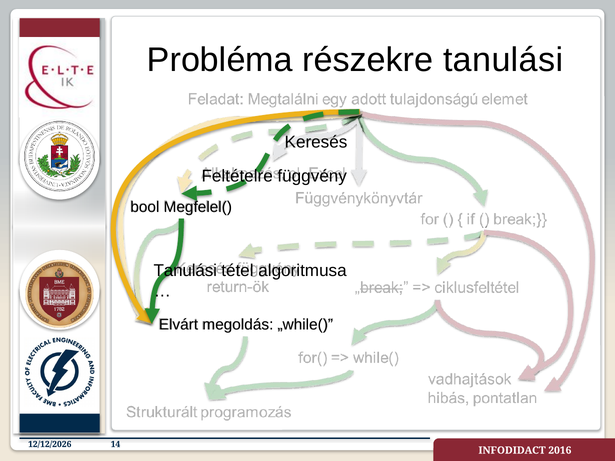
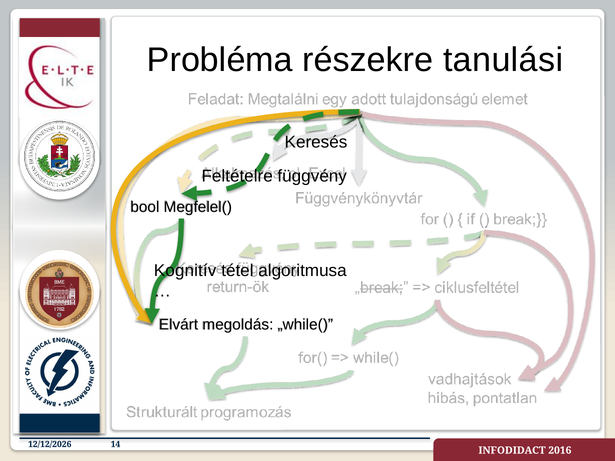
Tanulási: Tanulási -> Kognitív (185, 271)
